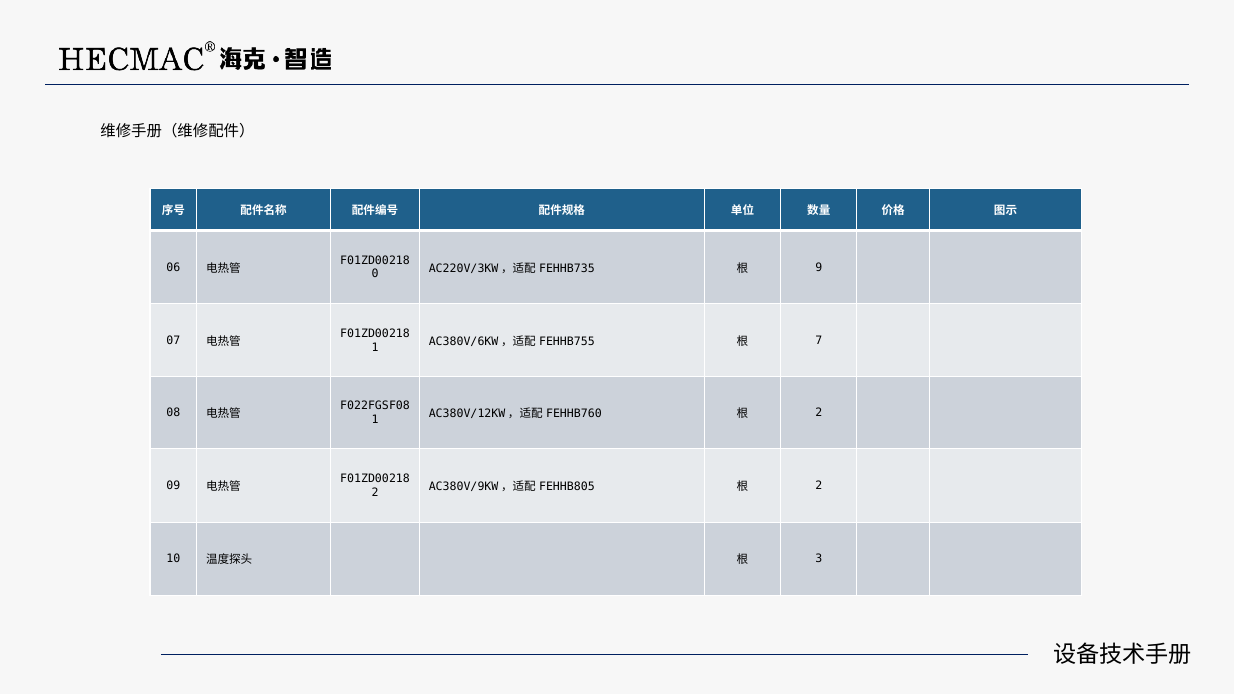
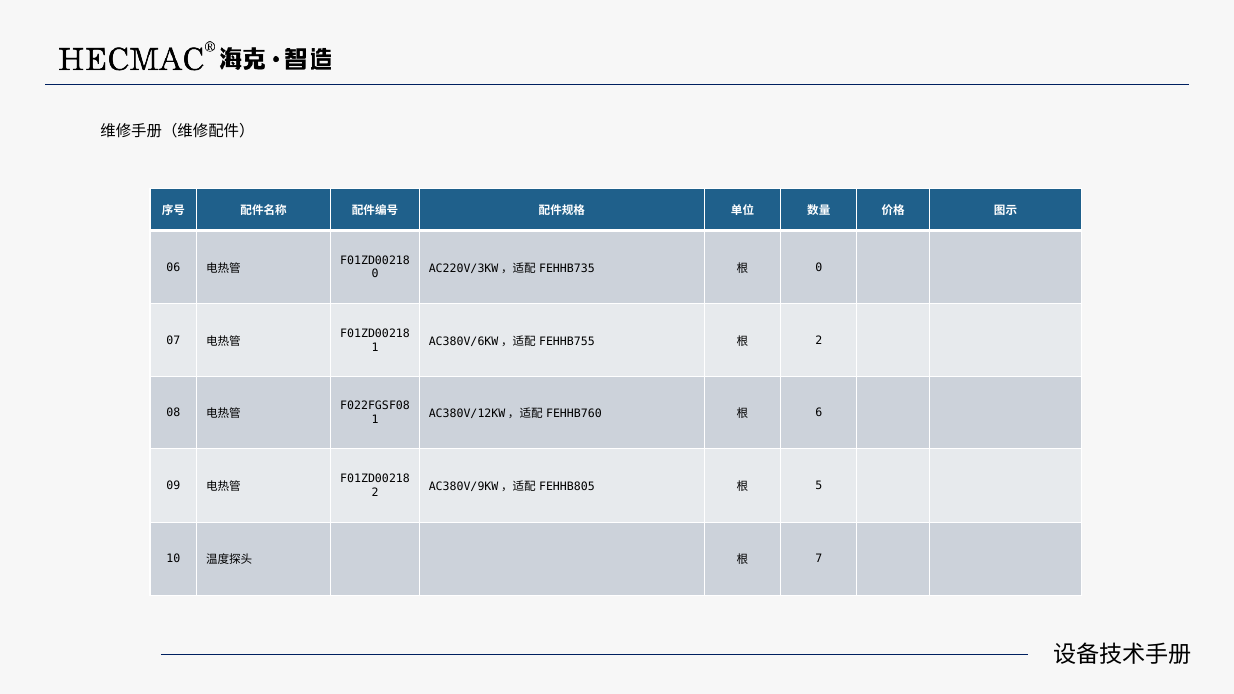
9: 9 -> 0 (819, 267)
7: 7 -> 2 (819, 341)
2: 2 -> 6 (819, 413)
2: 2 -> 5 (819, 486)
3: 3 -> 7 (819, 559)
